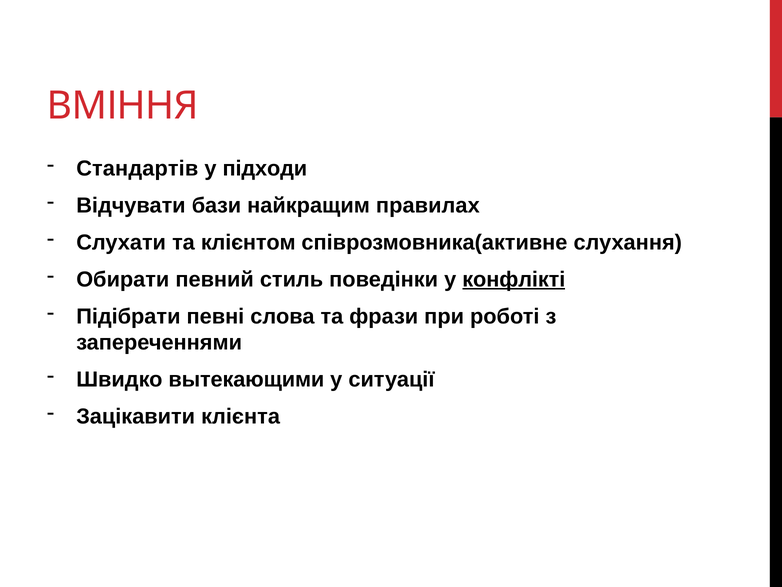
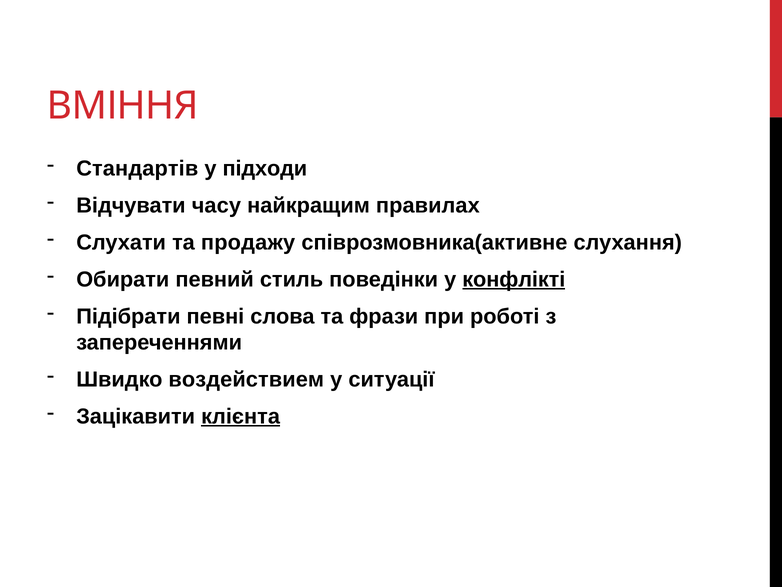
бази: бази -> часу (216, 205)
клієнтом: клієнтом -> продажу (248, 242)
вытекающими: вытекающими -> воздействием (246, 379)
клієнта underline: none -> present (241, 416)
